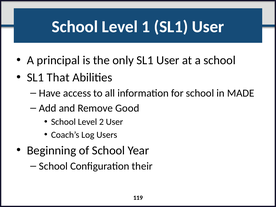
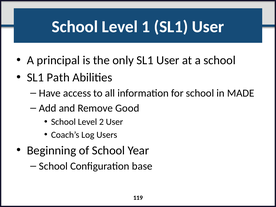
That: That -> Path (58, 77)
their: their -> base (142, 166)
